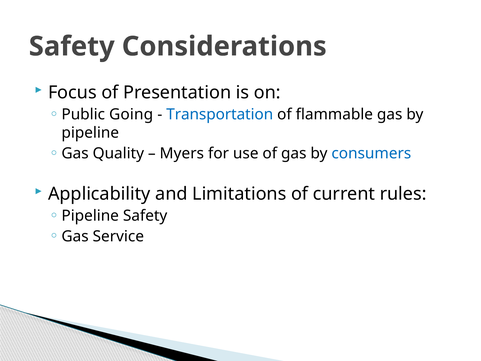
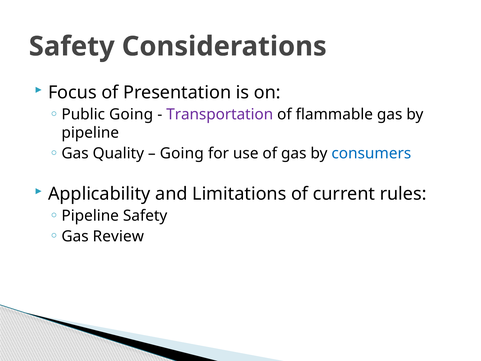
Transportation colour: blue -> purple (220, 114)
Myers: Myers -> Going (182, 153)
Service: Service -> Review (118, 236)
